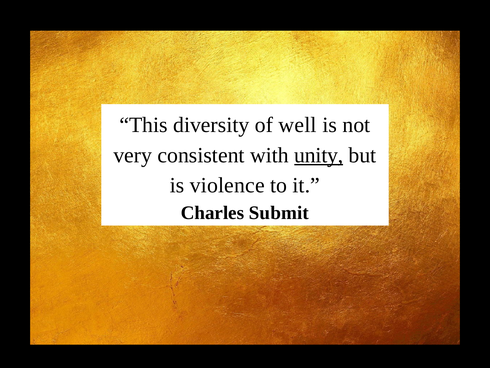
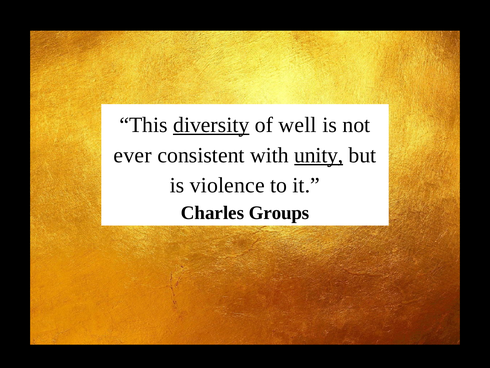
diversity underline: none -> present (211, 125)
very: very -> ever (133, 155)
Submit: Submit -> Groups (279, 213)
